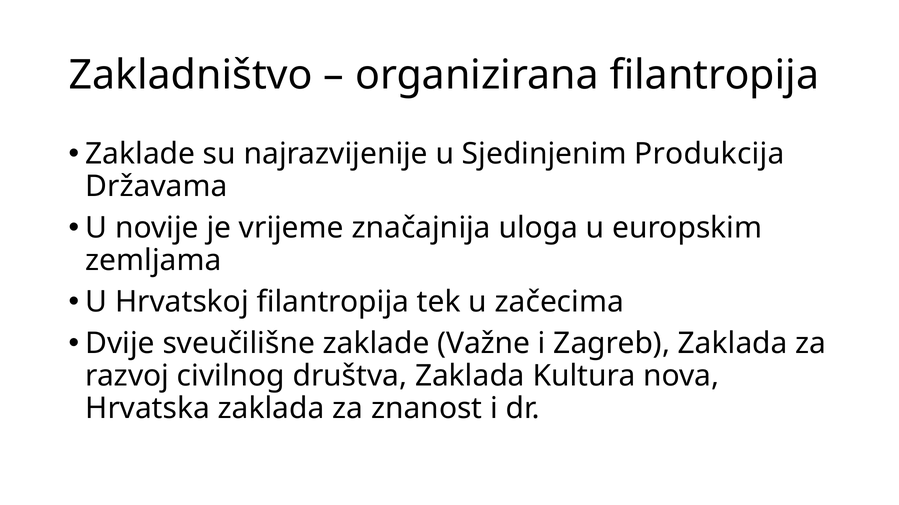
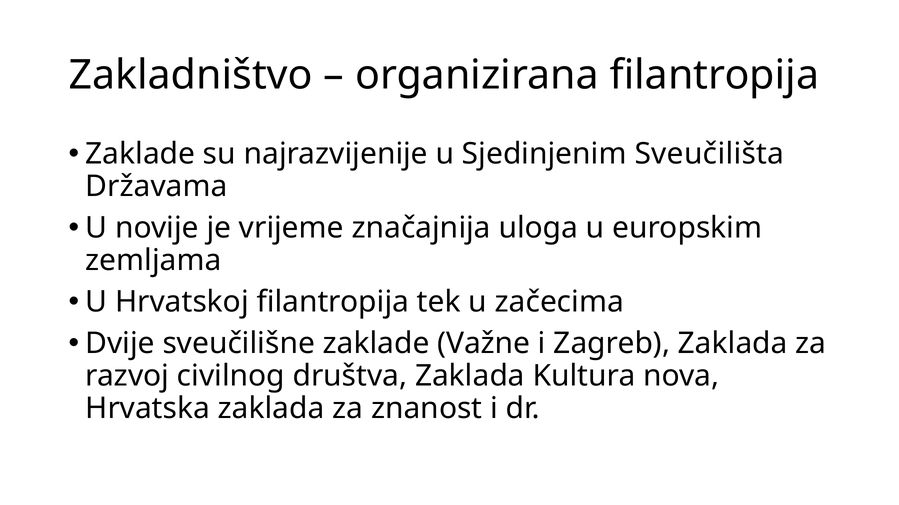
Produkcija: Produkcija -> Sveučilišta (709, 154)
